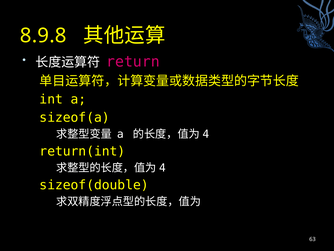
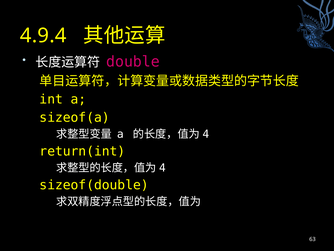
8.9.8: 8.9.8 -> 4.9.4 (43, 36)
return: return -> double (133, 62)
